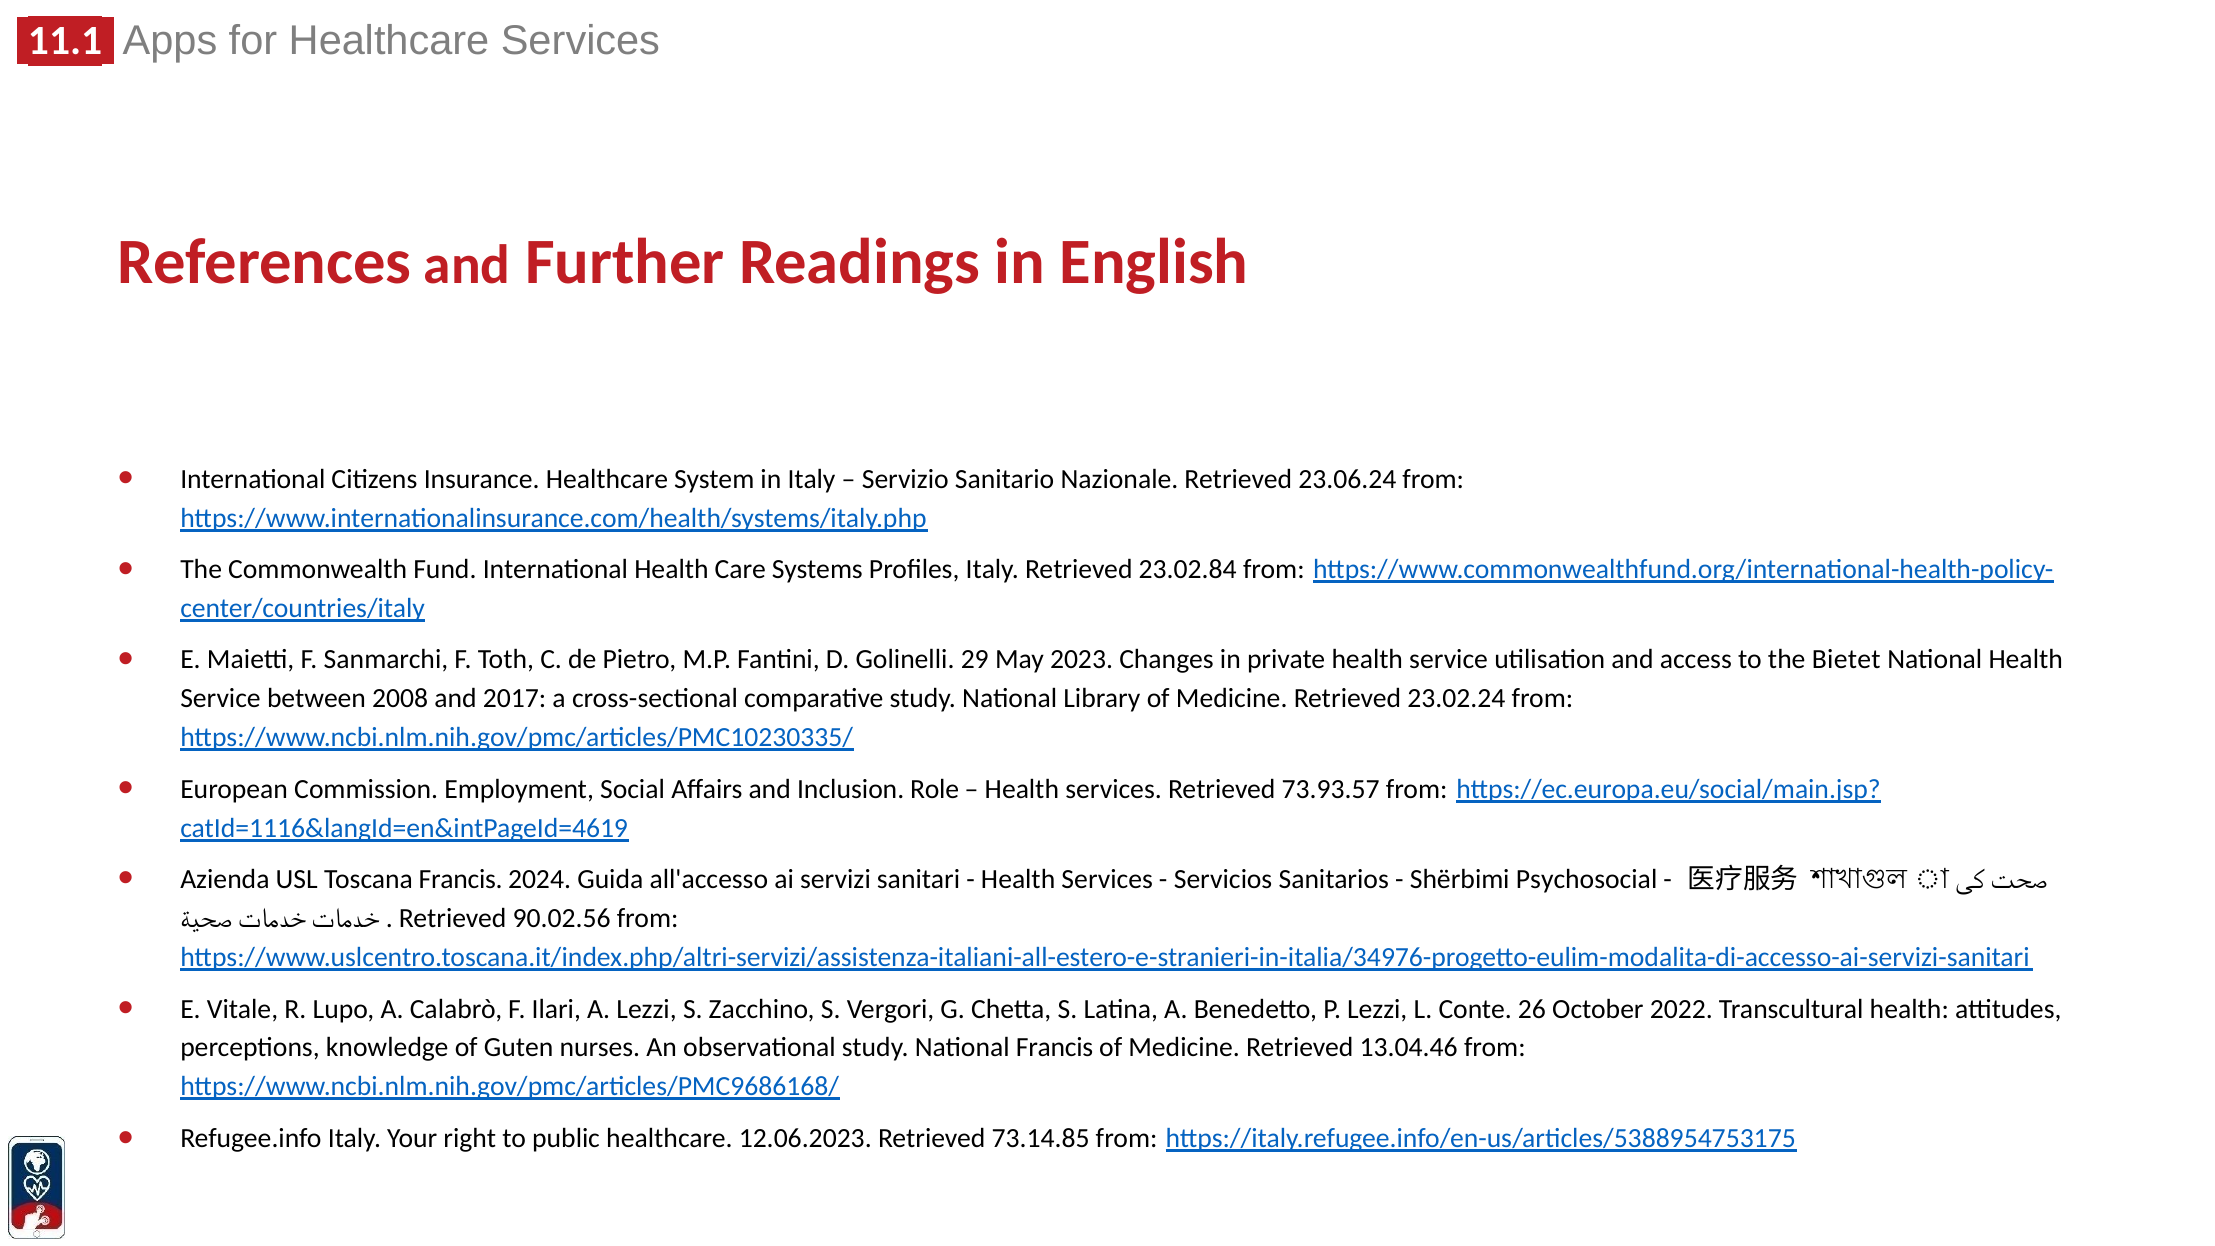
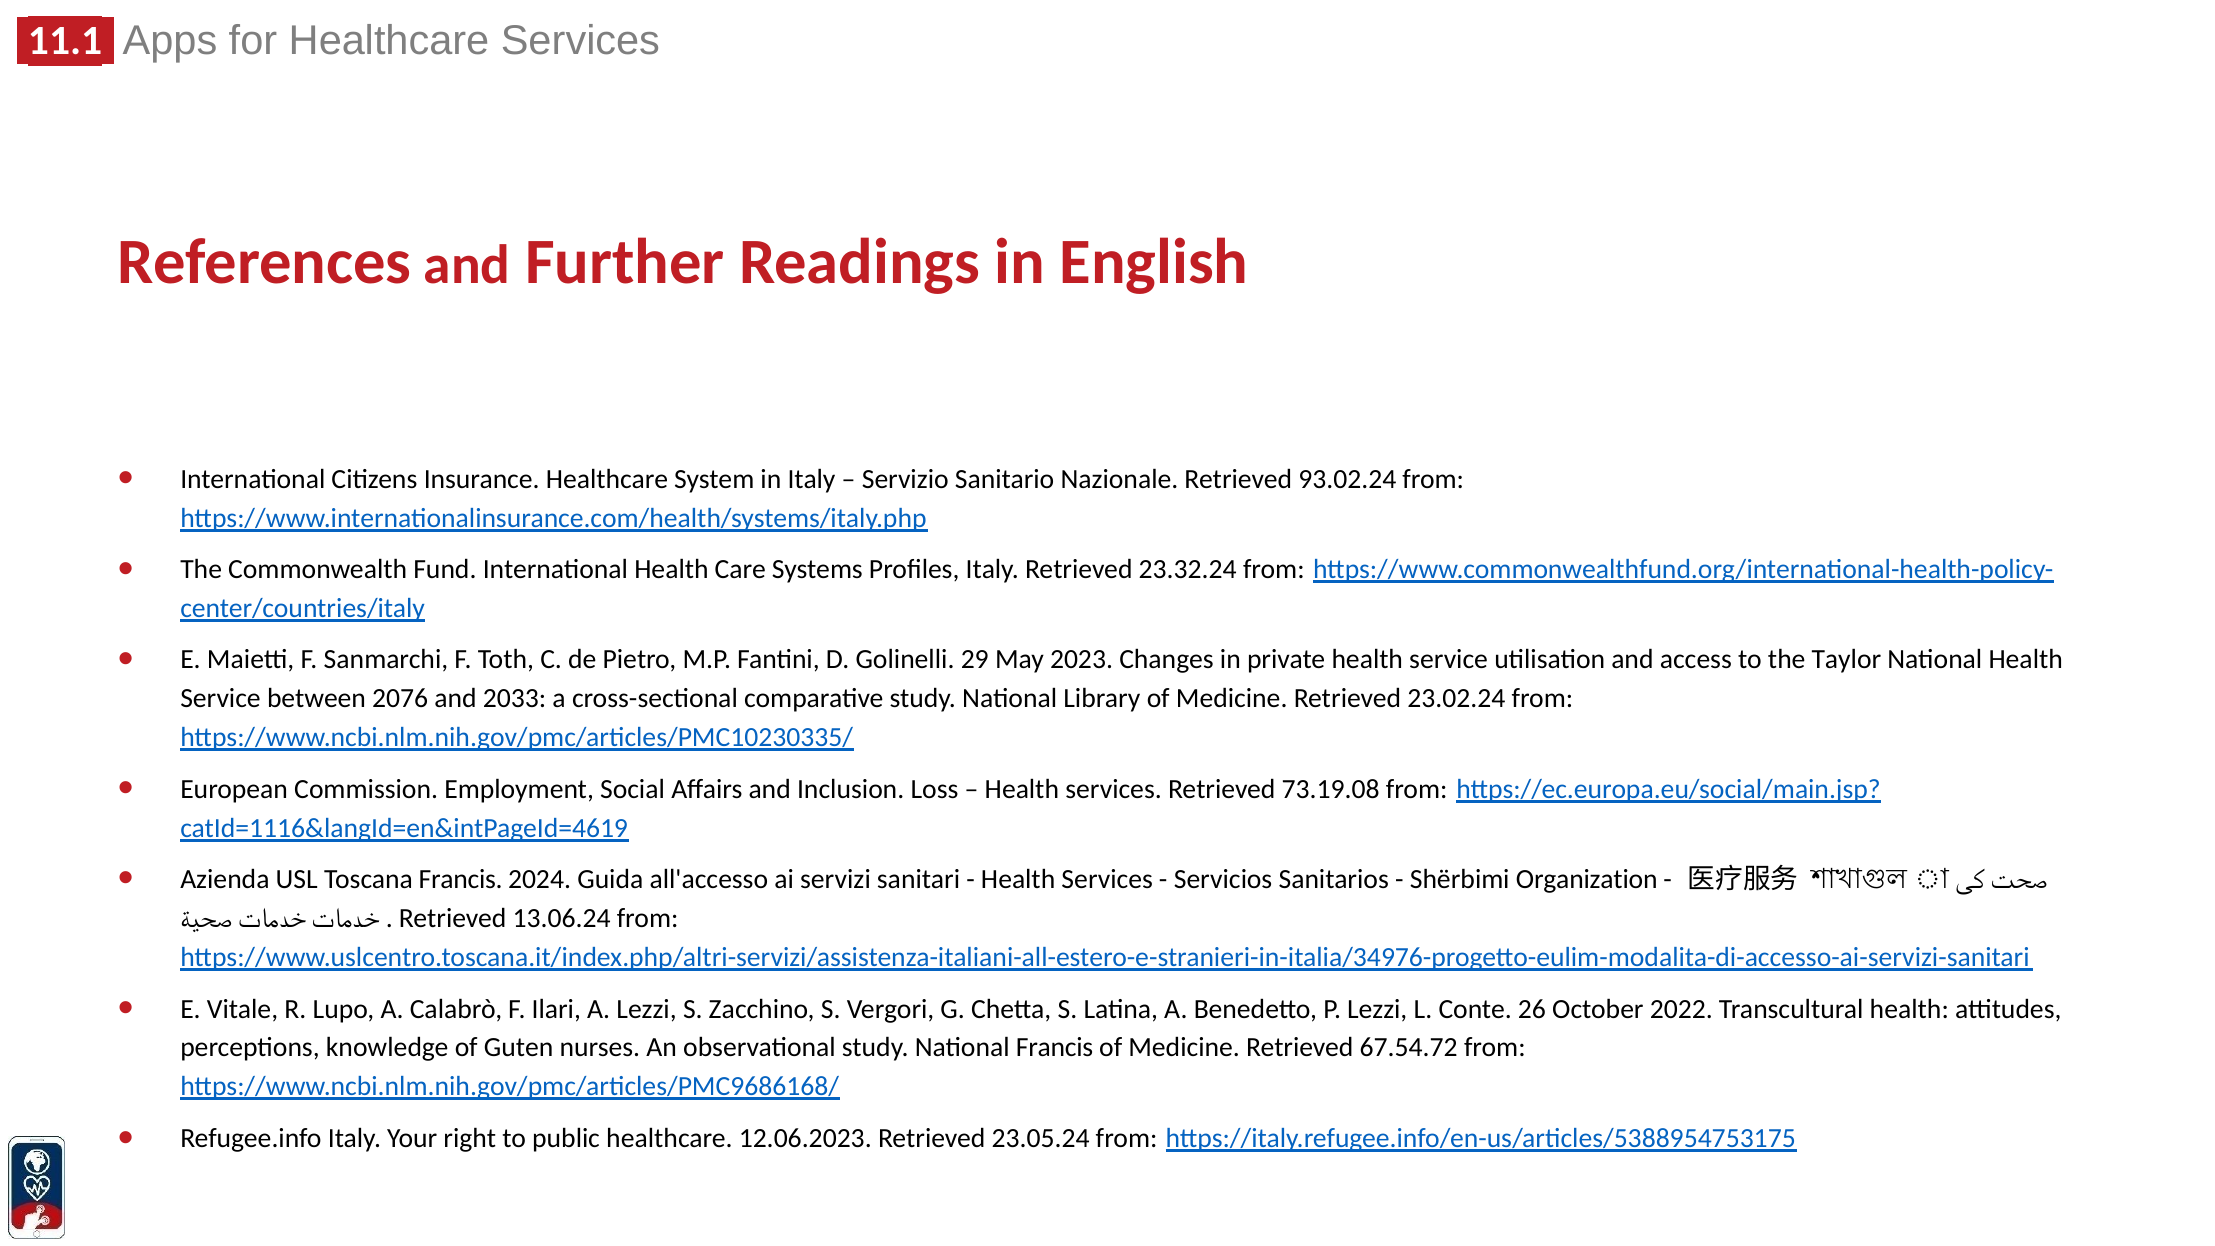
23.06.24: 23.06.24 -> 93.02.24 (1347, 479)
23.02.84: 23.02.84 -> 23.32.24 (1188, 569)
Bietet: Bietet -> Taylor (1846, 660)
2008: 2008 -> 2076 (400, 698)
2017: 2017 -> 2033 (515, 698)
Role: Role -> Loss (934, 789)
73.93.57: 73.93.57 -> 73.19.08 (1331, 789)
Psychosocial: Psychosocial -> Organization (1587, 879)
90.02.56: 90.02.56 -> 13.06.24 (562, 918)
13.04.46: 13.04.46 -> 67.54.72 (1409, 1048)
73.14.85: 73.14.85 -> 23.05.24 (1041, 1138)
